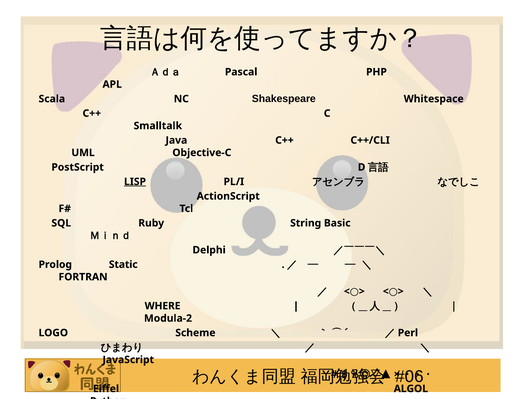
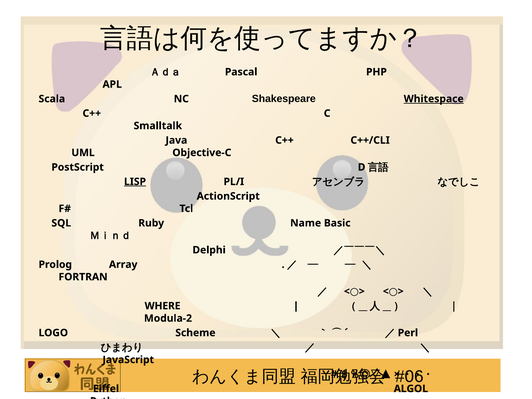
Whitespace underline: none -> present (434, 99)
String: String -> Name (306, 223)
Static: Static -> Array (123, 264)
